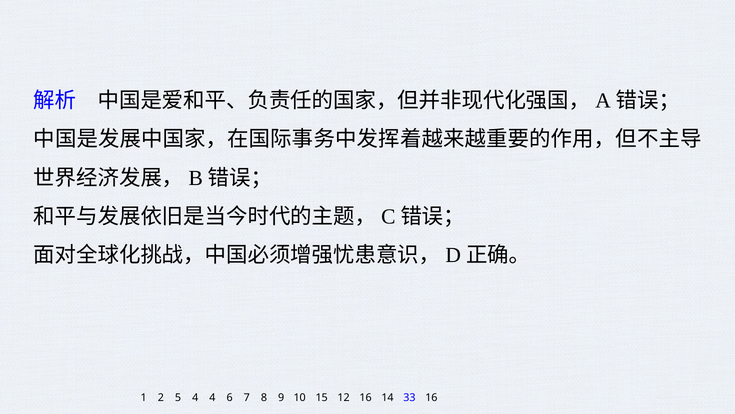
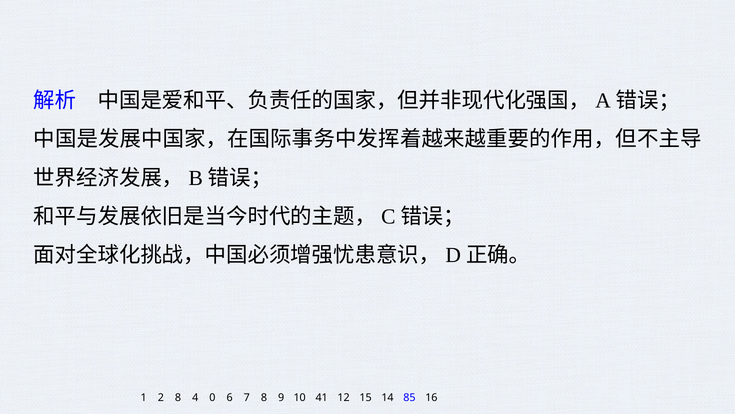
2 5: 5 -> 8 (178, 397)
4 4: 4 -> 0 (212, 397)
15: 15 -> 41 (322, 397)
12 16: 16 -> 15 (366, 397)
33: 33 -> 85 (409, 397)
